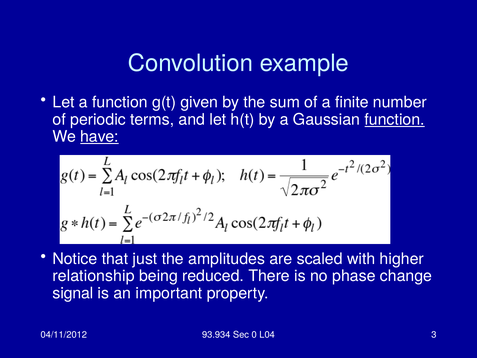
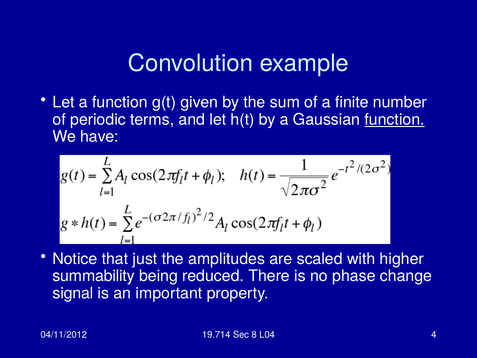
have underline: present -> none (99, 137)
relationship: relationship -> summability (94, 276)
93.934: 93.934 -> 19.714 (216, 335)
0: 0 -> 8 (254, 335)
3: 3 -> 4 (434, 335)
